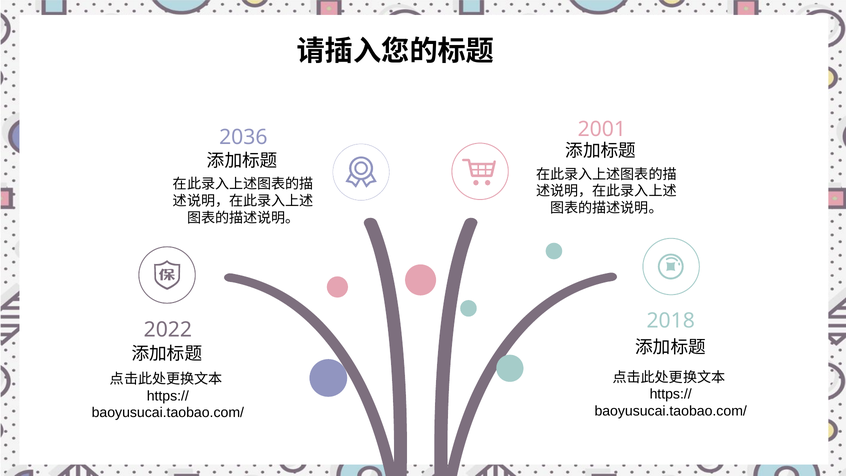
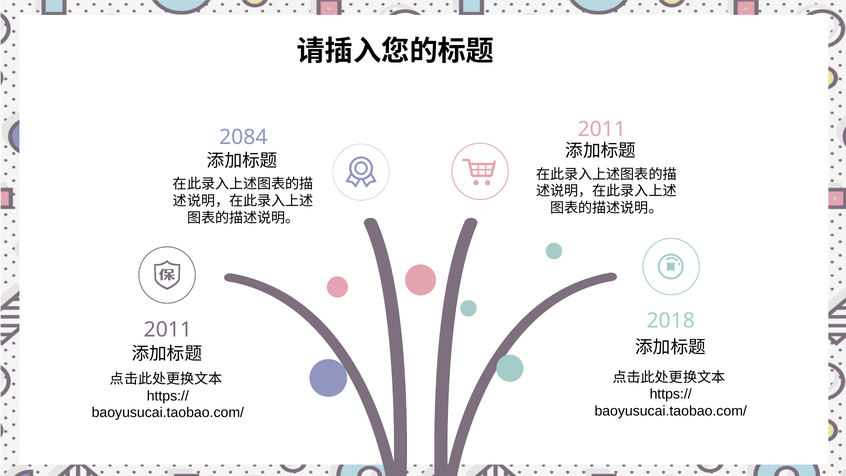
2001: 2001 -> 2011 (602, 129)
2036: 2036 -> 2084 (243, 137)
2022: 2022 -> 2011 (168, 330)
